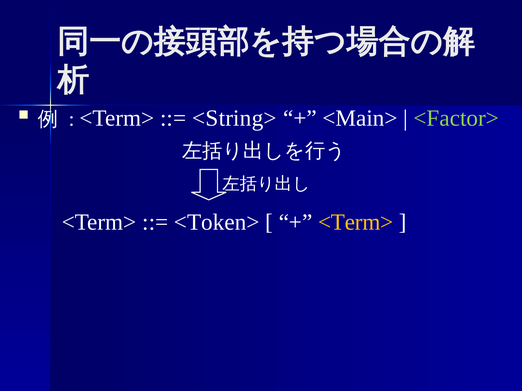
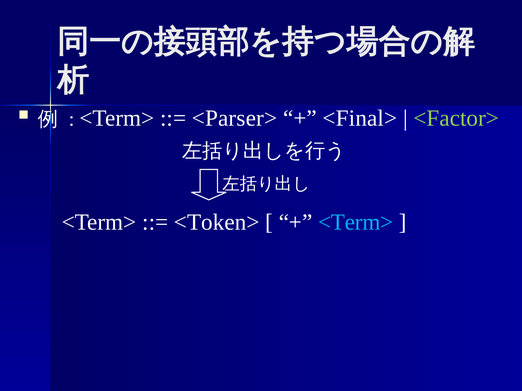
<String>: <String> -> <Parser> (235, 118)
<Main>: <Main> -> <Final> (360, 118)
<Term> colour: yellow -> light blue (356, 223)
